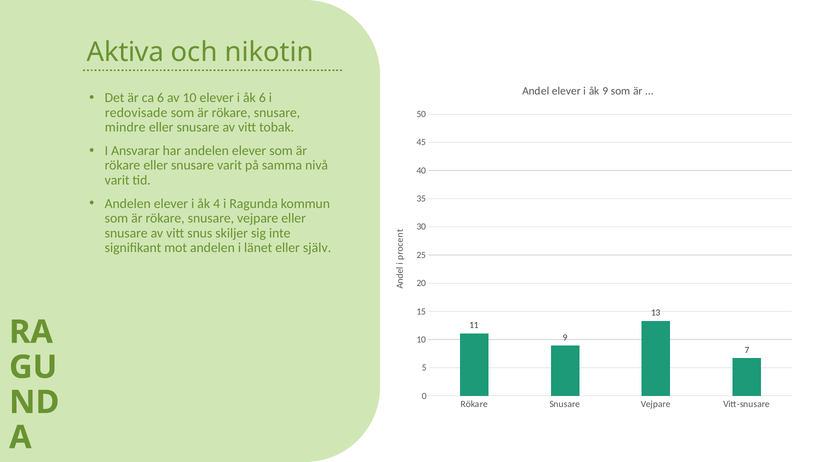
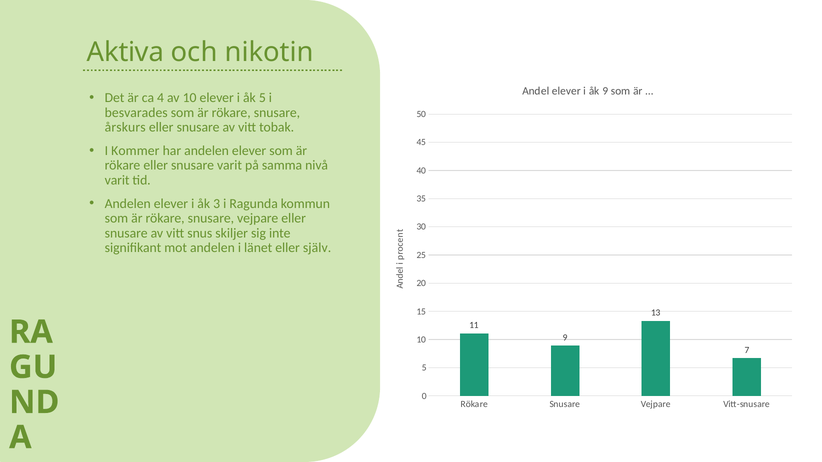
ca 6: 6 -> 4 (161, 98)
åk 6: 6 -> 5 (262, 98)
redovisade: redovisade -> besvarades (136, 113)
mindre: mindre -> årskurs (125, 128)
Ansvarar: Ansvarar -> Kommer (135, 151)
4: 4 -> 3 (217, 204)
